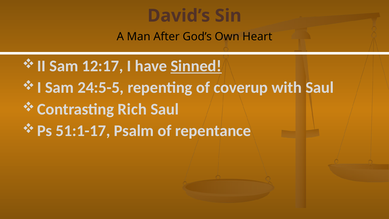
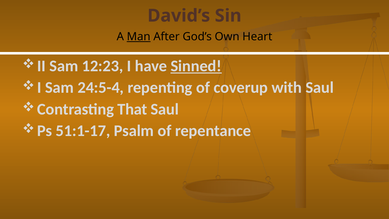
Man underline: none -> present (139, 37)
12:17: 12:17 -> 12:23 (103, 66)
24:5-5: 24:5-5 -> 24:5-4 (101, 88)
Rich: Rich -> That (132, 109)
